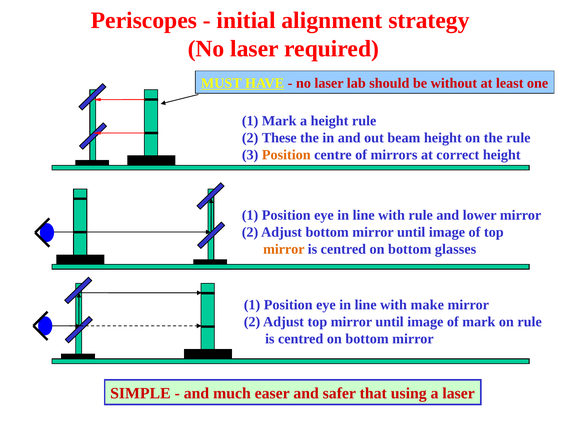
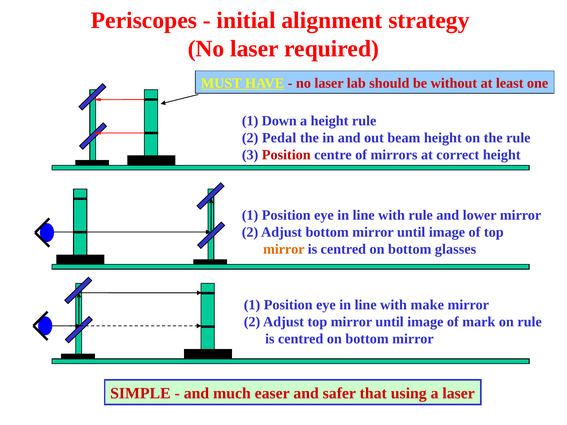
1 Mark: Mark -> Down (279, 121)
These: These -> Pedal (279, 138)
Position colour: orange -> red (286, 155)
